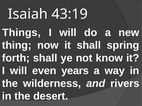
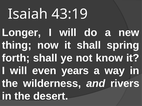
Things: Things -> Longer (21, 33)
